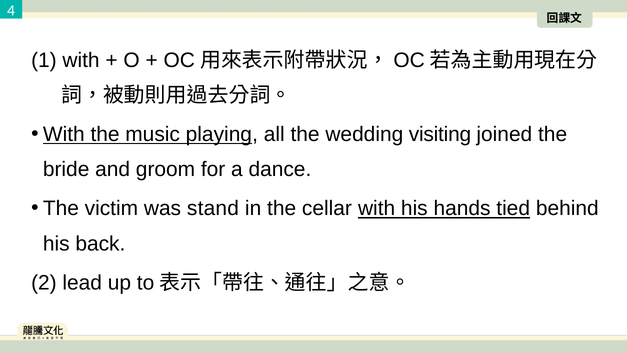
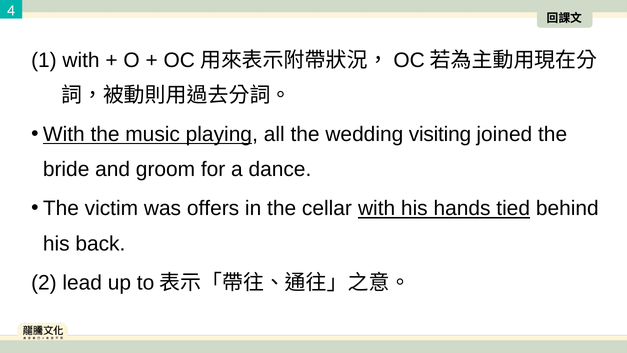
stand: stand -> offers (213, 208)
